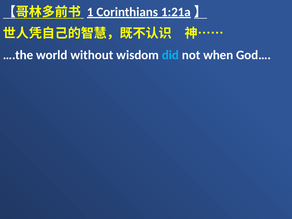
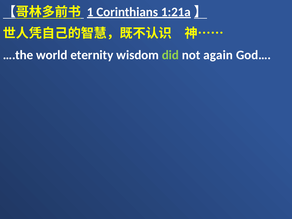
without: without -> eternity (92, 55)
did colour: light blue -> light green (170, 55)
when: when -> again (218, 55)
